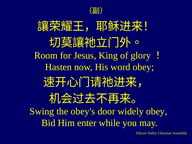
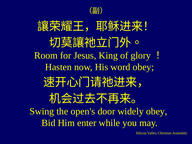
obey's: obey's -> open's (83, 111)
